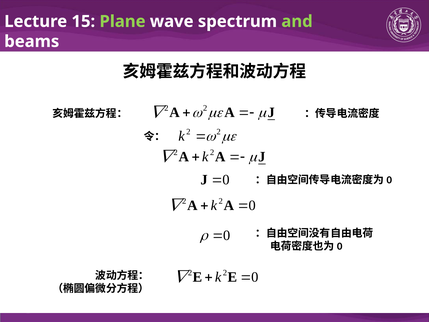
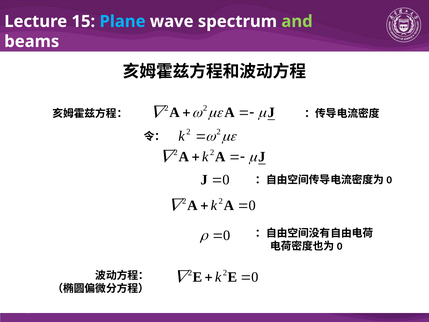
Plane colour: light green -> light blue (123, 21)
